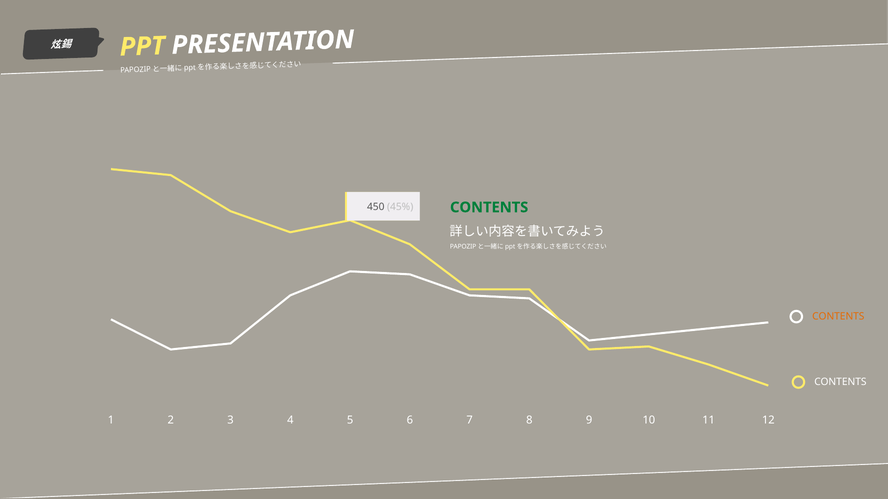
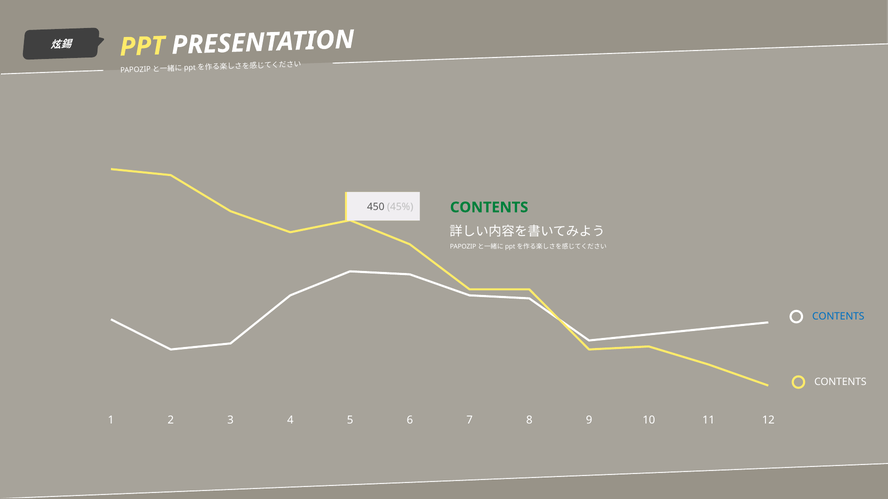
CONTENTS colour: orange -> blue (838, 317)
